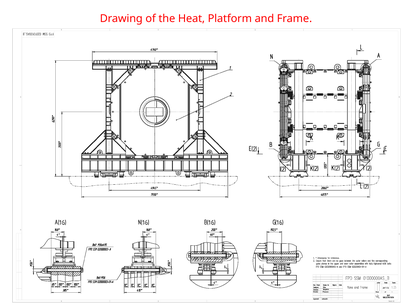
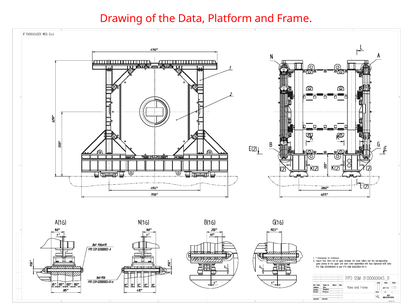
Heat: Heat -> Data (192, 19)
